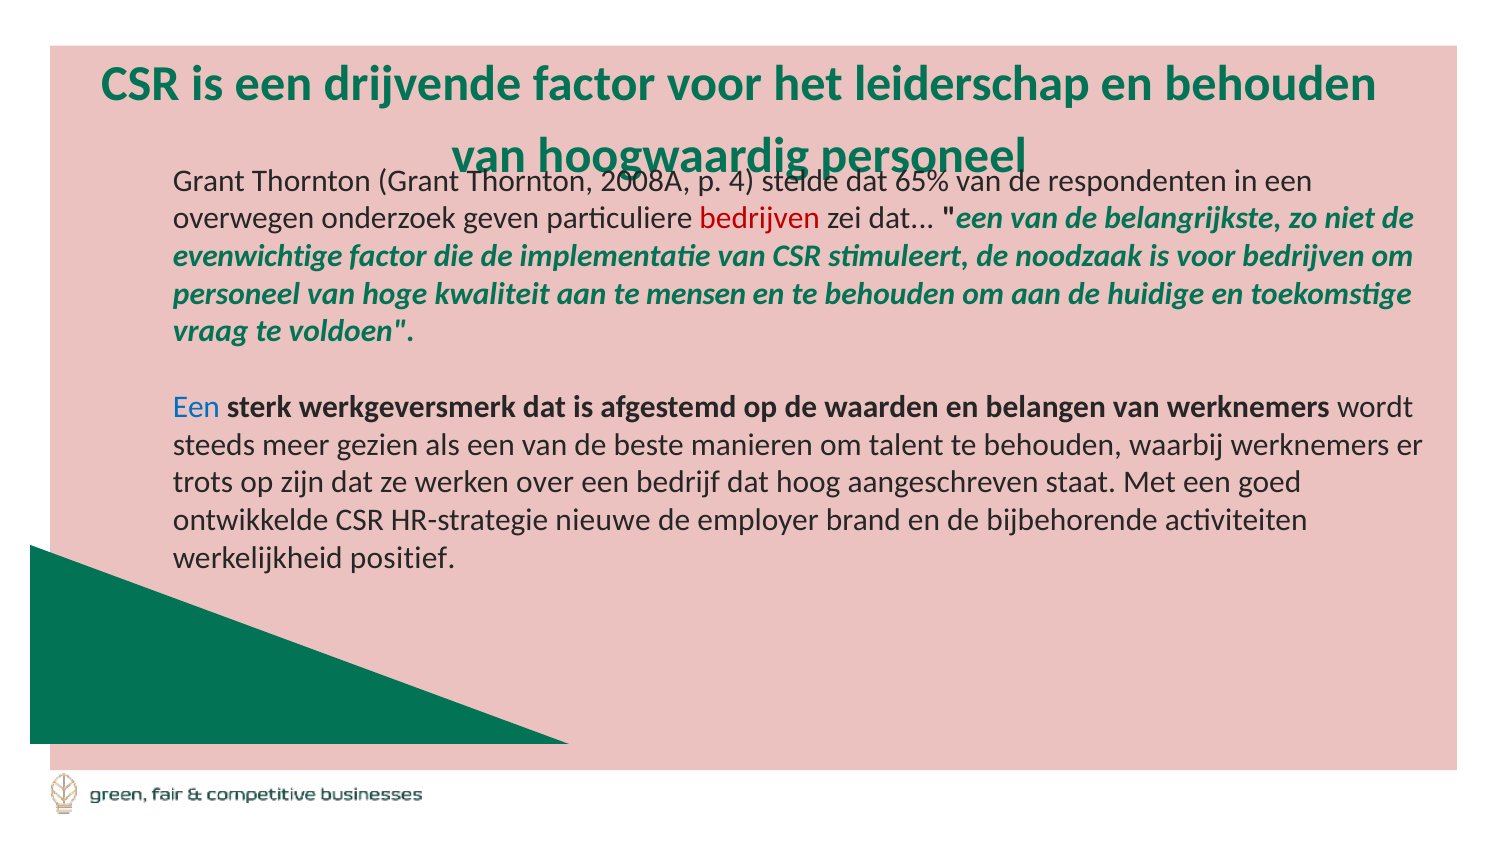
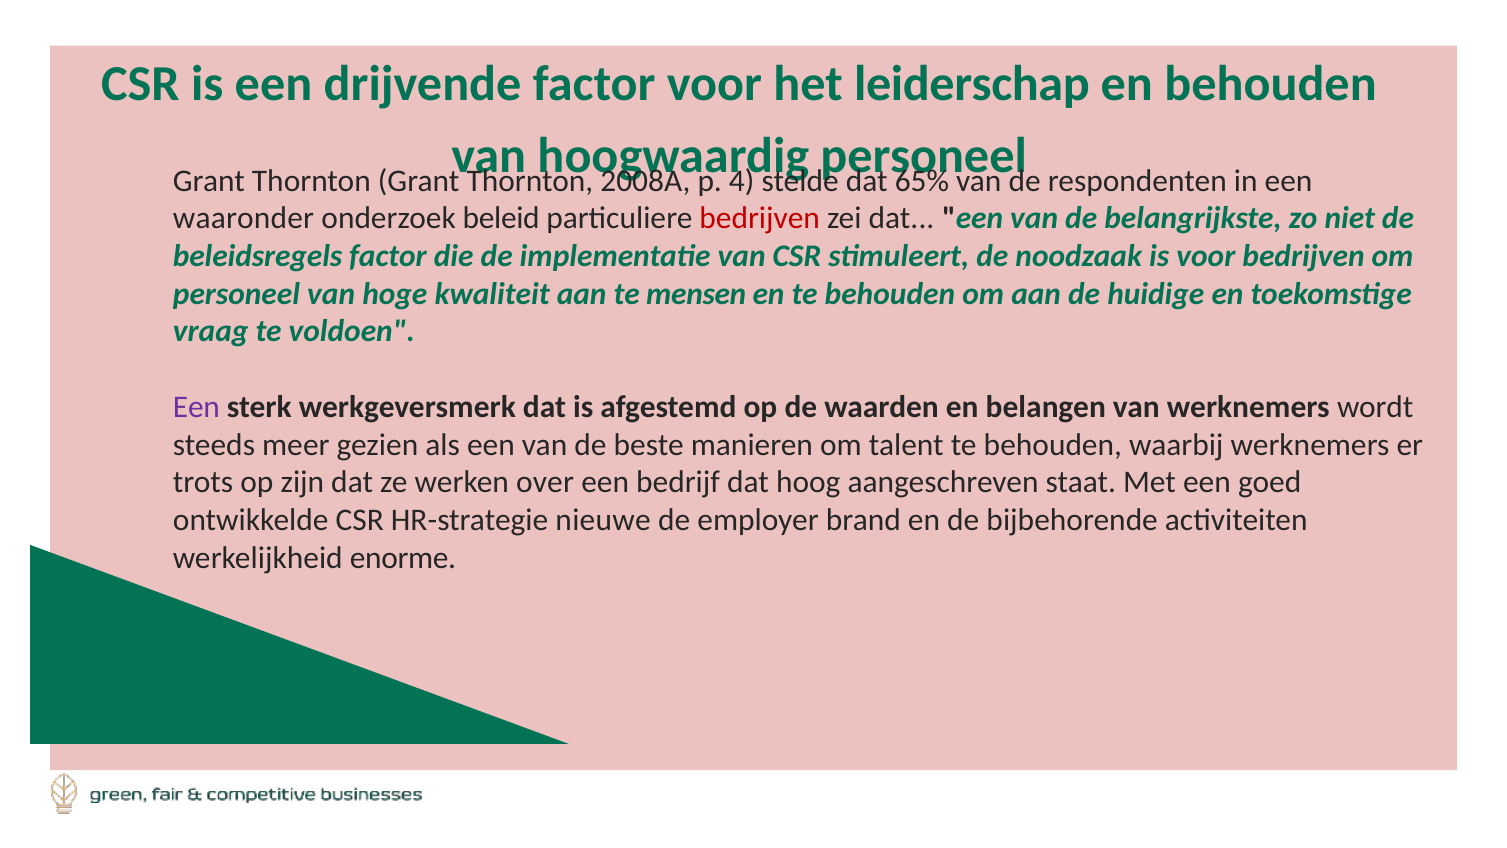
overwegen: overwegen -> waaronder (244, 218)
geven: geven -> beleid (501, 218)
evenwichtige: evenwichtige -> beleidsregels (258, 256)
Een colour: blue -> purple (196, 407)
positief: positief -> enorme (403, 558)
